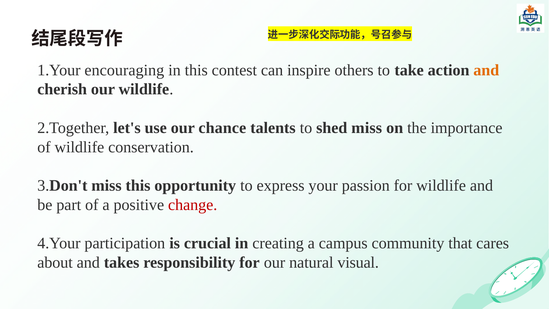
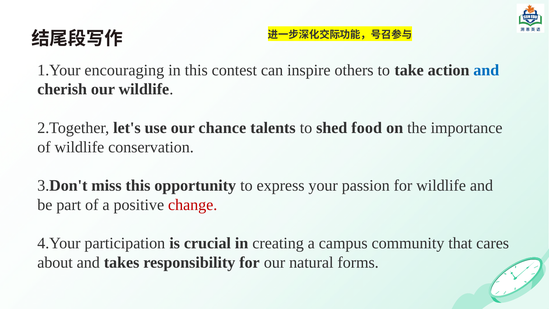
and colour: orange -> blue (486, 70)
shed miss: miss -> food (367, 128)
visual: visual -> forms (358, 262)
